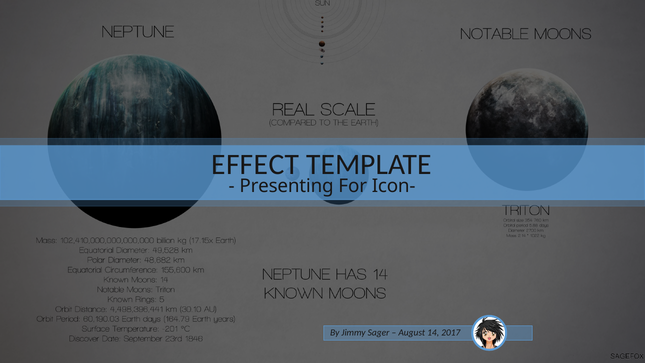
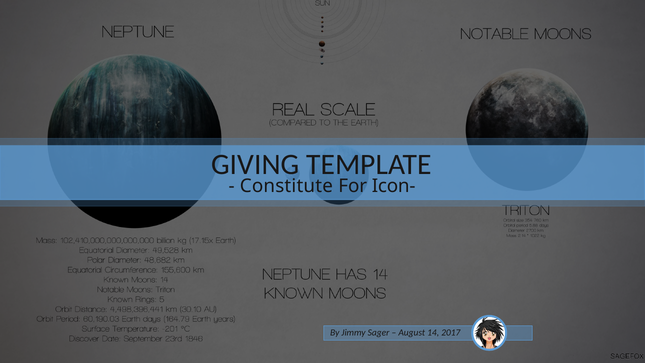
EFFECT: EFFECT -> GIVING (255, 165)
Presenting: Presenting -> Constitute (286, 186)
